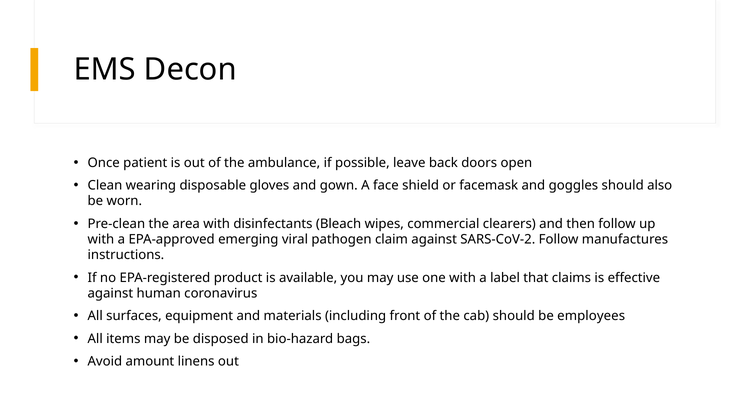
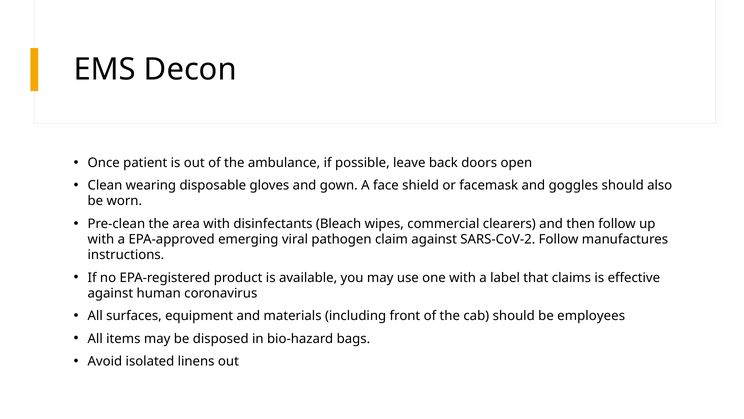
amount: amount -> isolated (150, 361)
